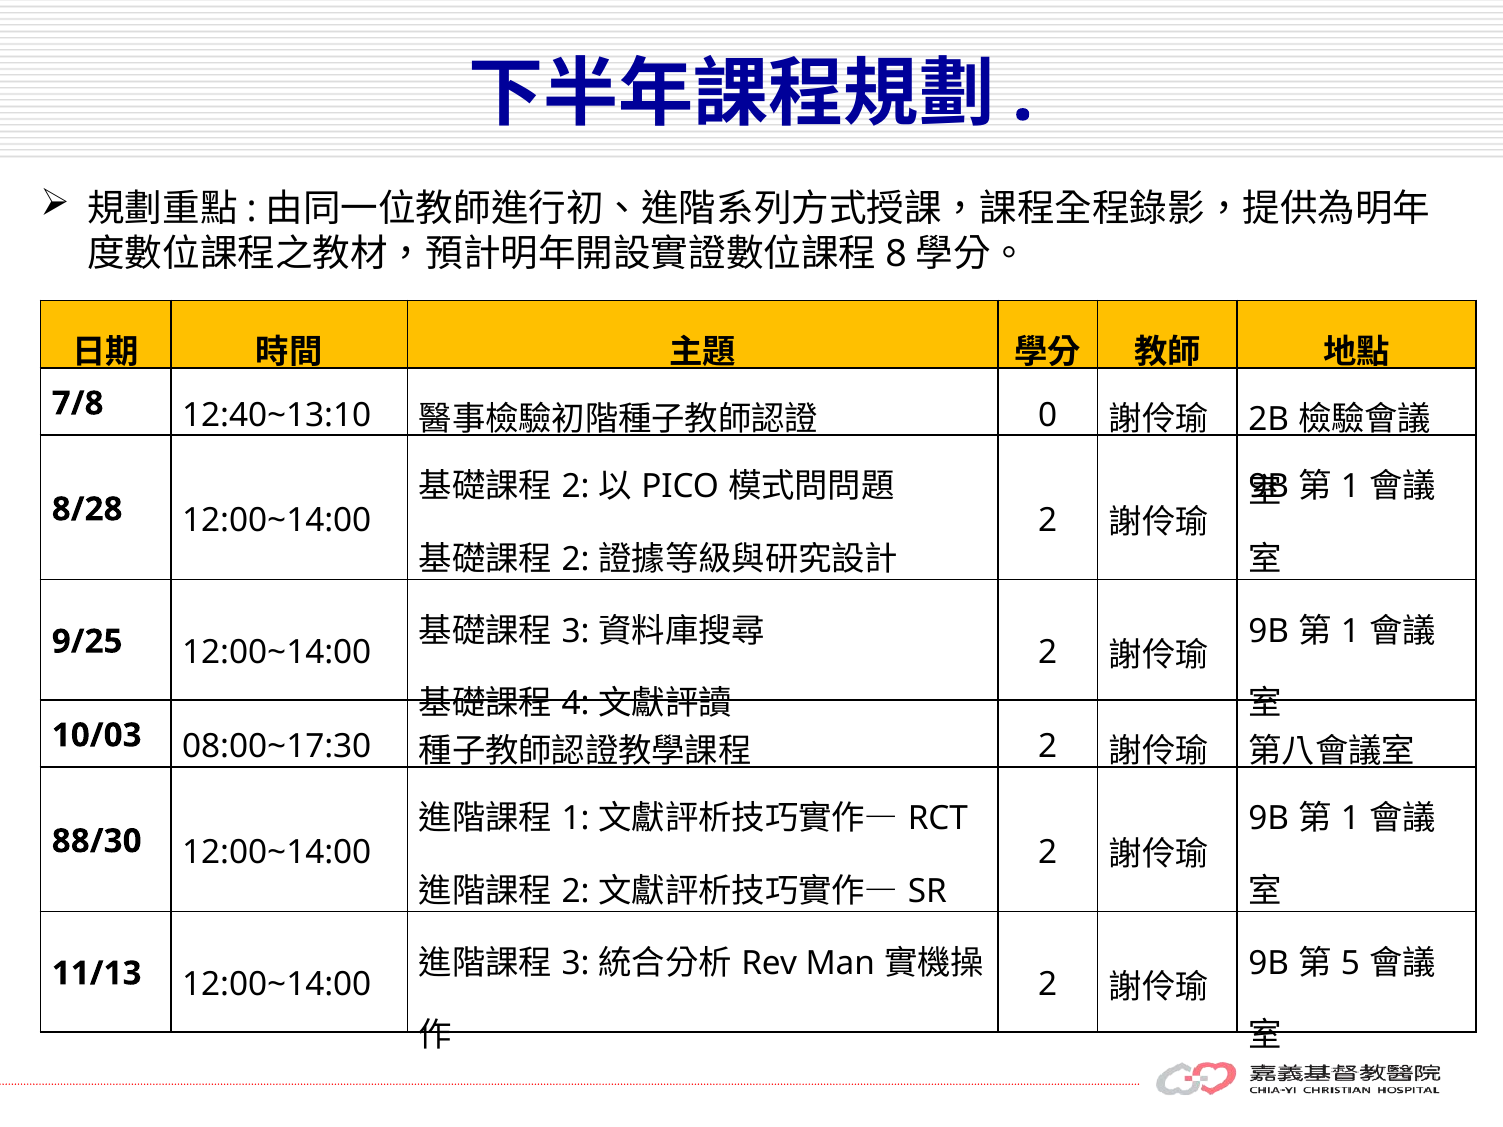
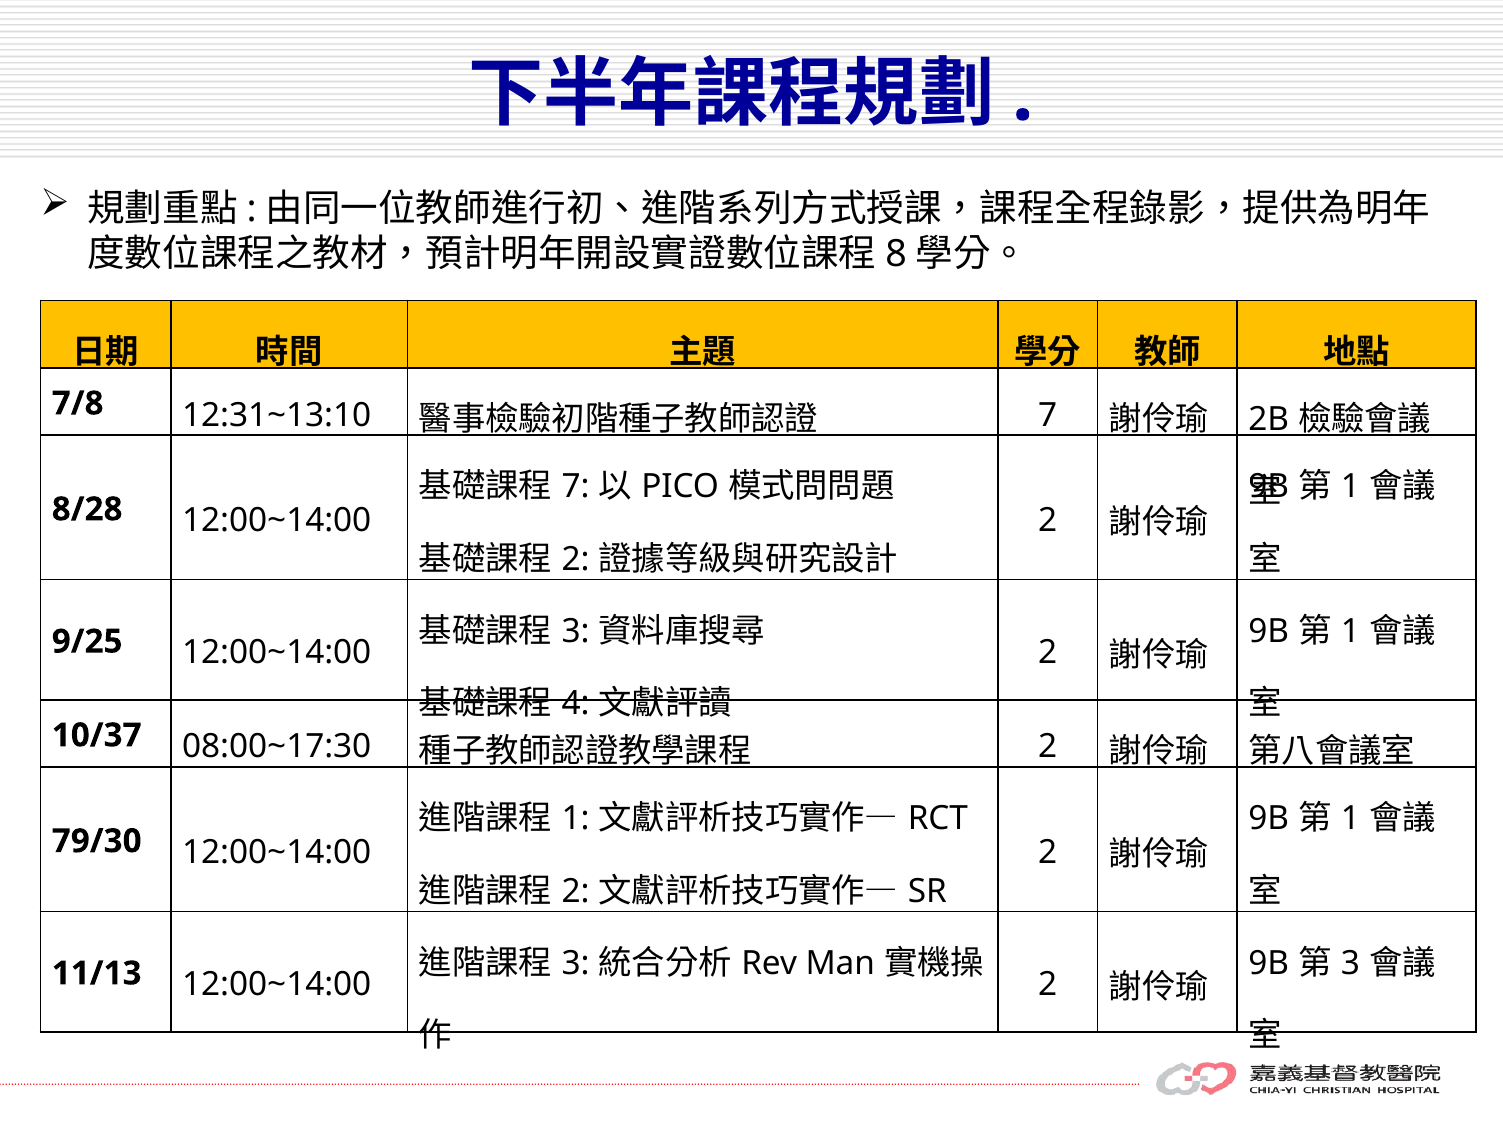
12:40~13:10: 12:40~13:10 -> 12:31~13:10 (277, 415)
0: 0 -> 7 (1048, 415)
2: 2 -> 7 (576, 487)
10/03: 10/03 -> 10/37 (97, 736)
88/30: 88/30 -> 79/30 (97, 841)
5: 5 -> 3 (1351, 963)
